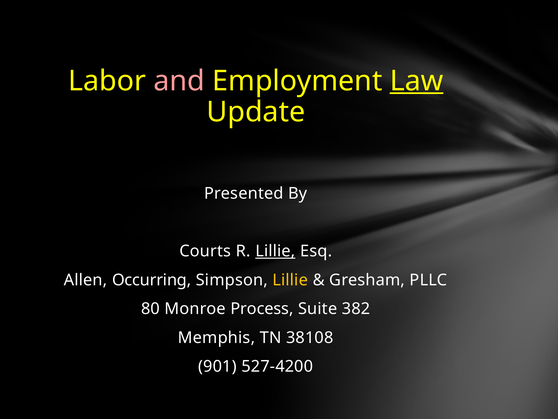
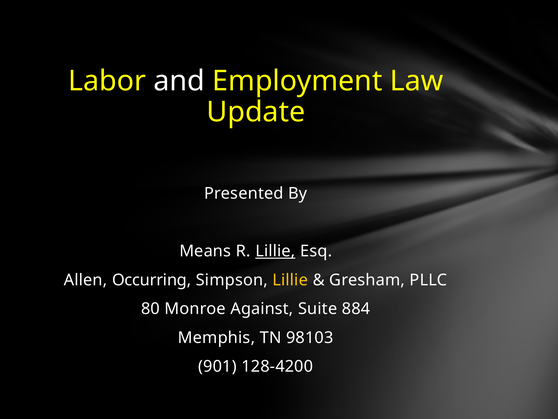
and colour: pink -> white (179, 81)
Law underline: present -> none (417, 81)
Courts: Courts -> Means (205, 251)
Process: Process -> Against (262, 308)
382: 382 -> 884 (356, 308)
38108: 38108 -> 98103 (310, 337)
527-4200: 527-4200 -> 128-4200 (277, 366)
